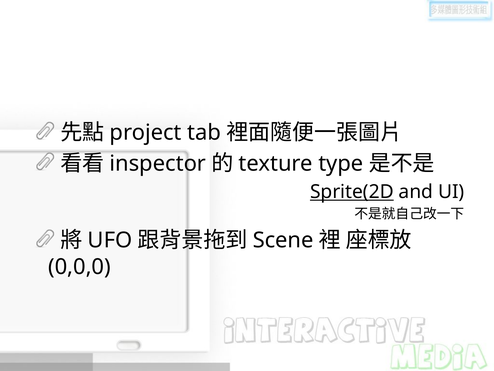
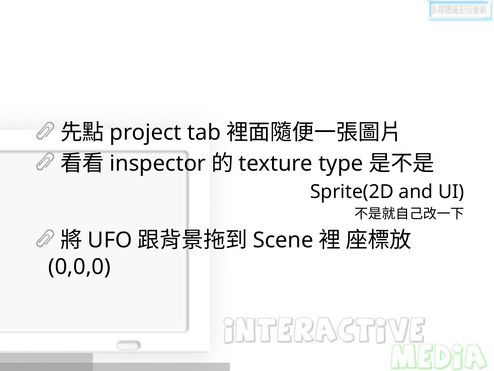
Sprite(2D underline: present -> none (352, 192)
